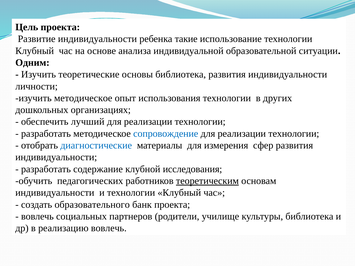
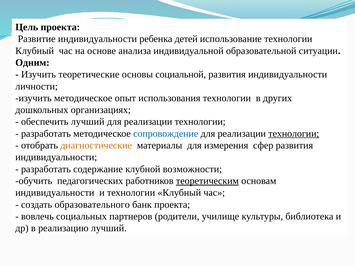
такие: такие -> детей (186, 39)
основы библиотека: библиотека -> социальной (181, 74)
технологии underline: none -> present (294, 134)
диагностические colour: blue -> orange (96, 146)
исследования: исследования -> возможности (192, 169)
реализацию вовлечь: вовлечь -> лучший (109, 228)
